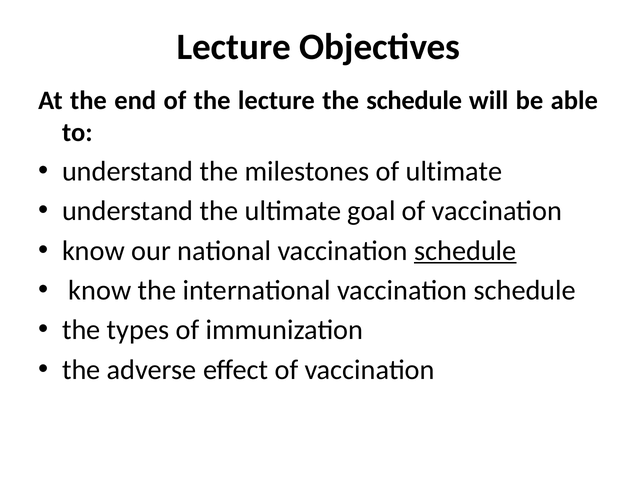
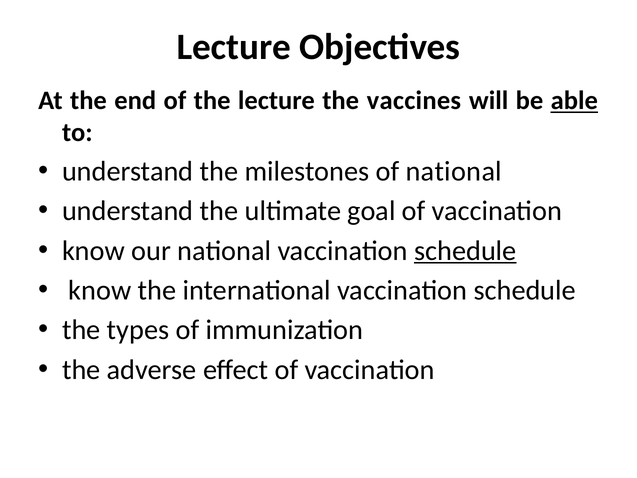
the schedule: schedule -> vaccines (414, 101)
able underline: none -> present (574, 101)
of ultimate: ultimate -> national (454, 171)
